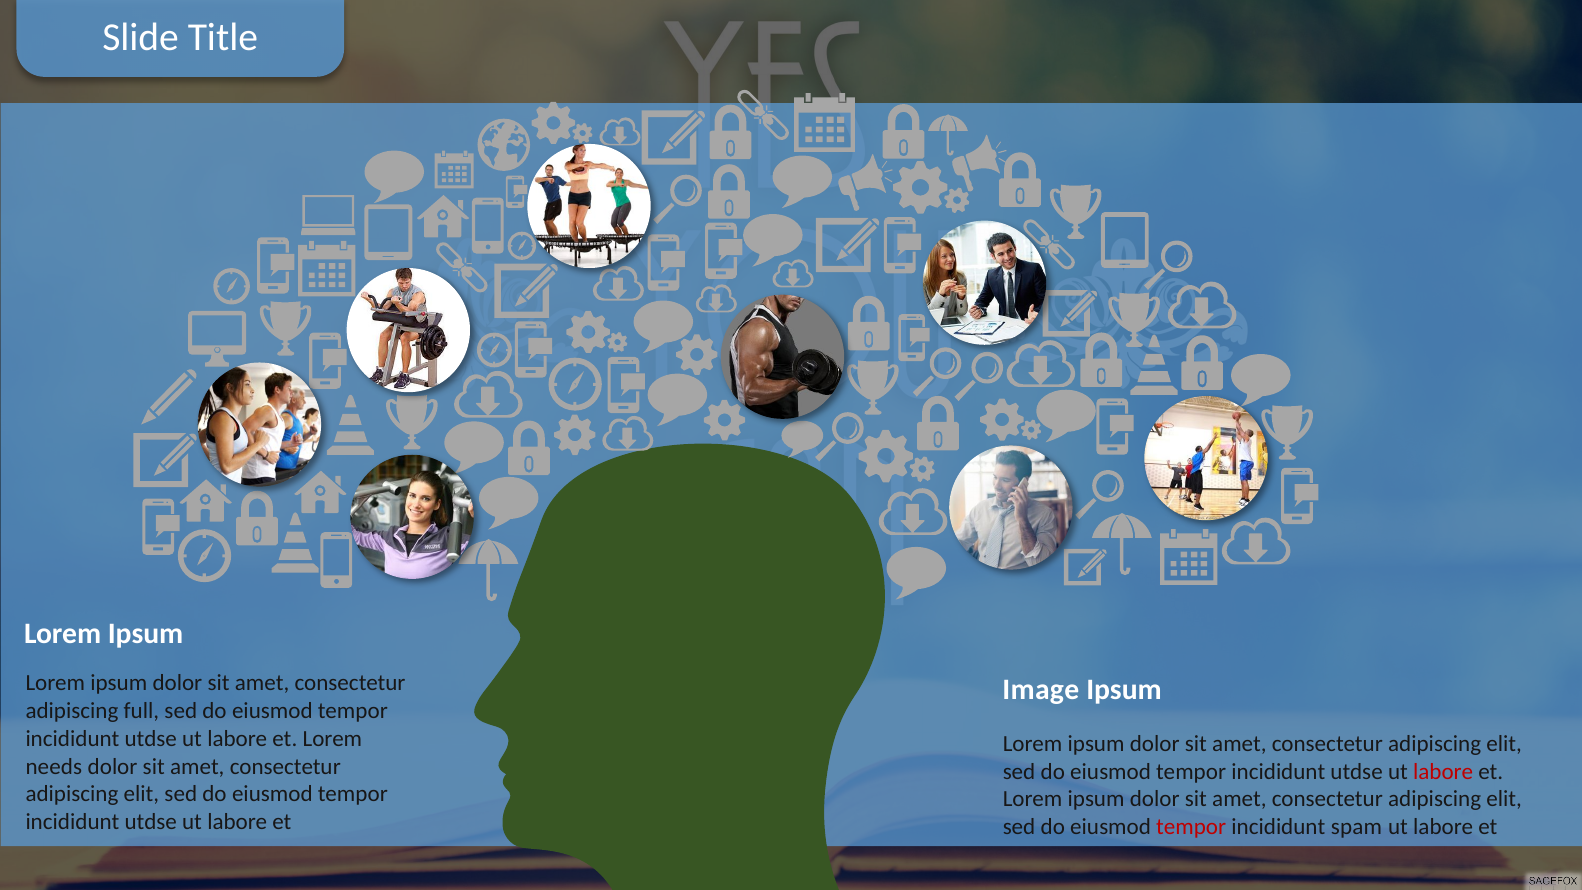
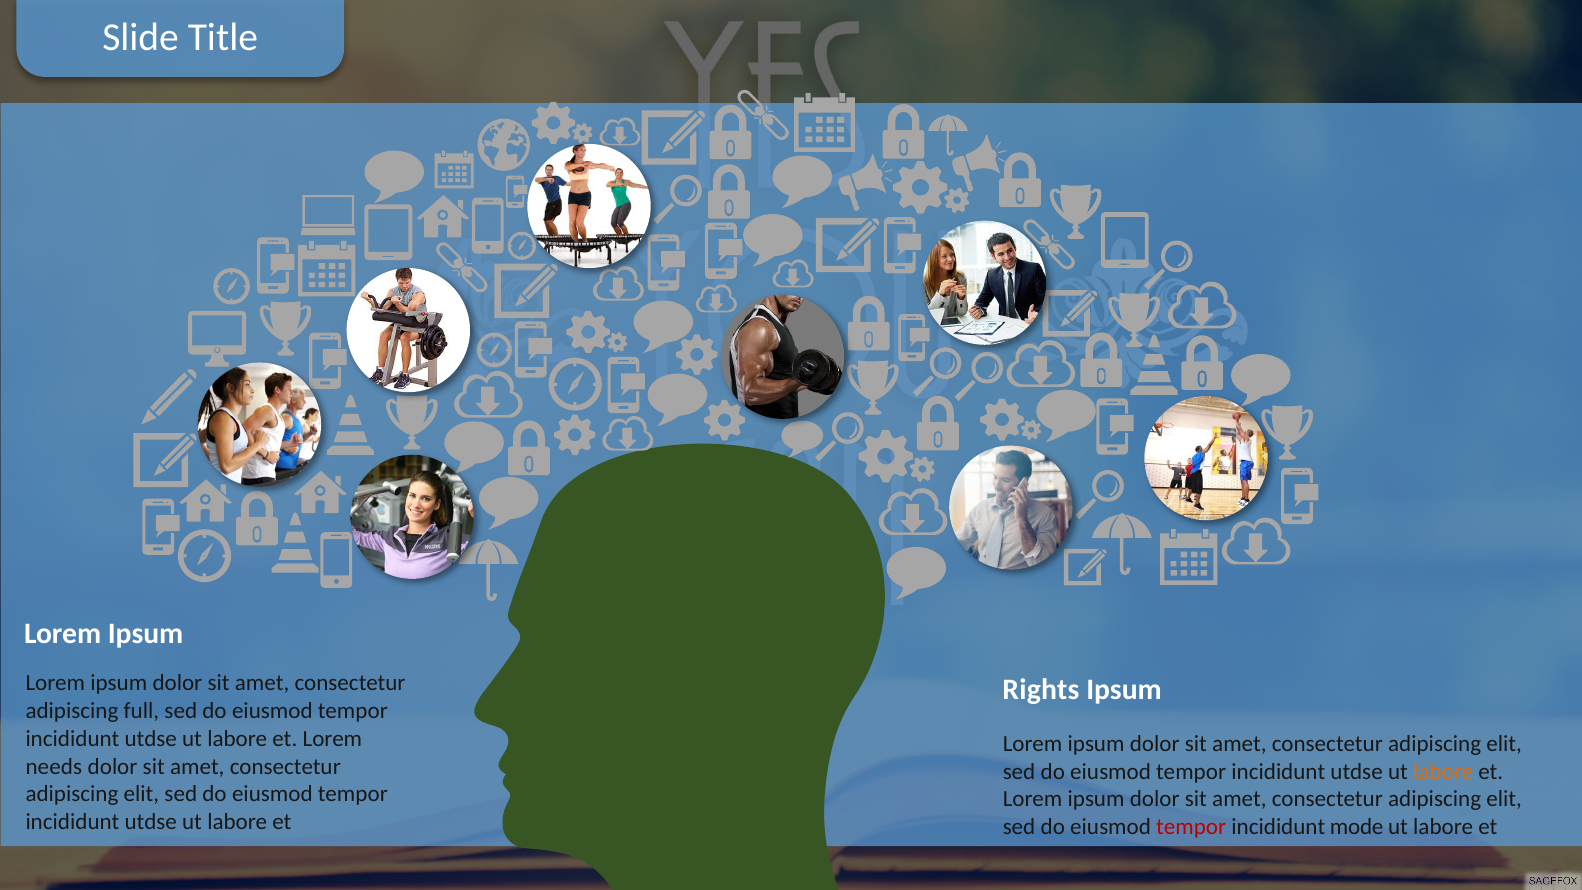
Image: Image -> Rights (1041, 690)
labore colour: red -> orange (1443, 771)
spam: spam -> mode (1357, 827)
